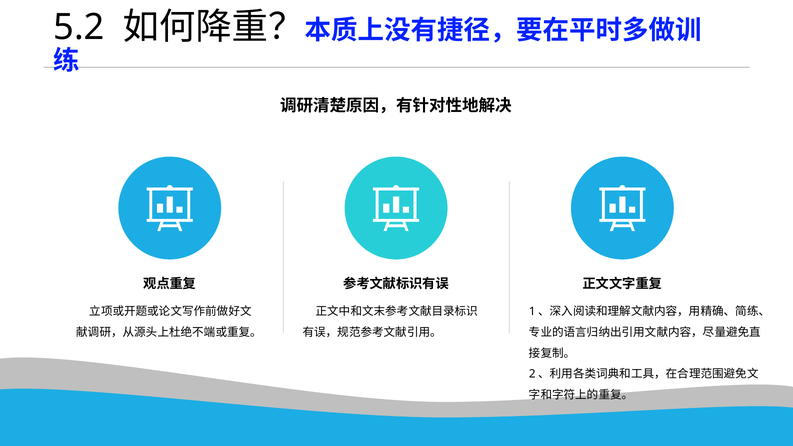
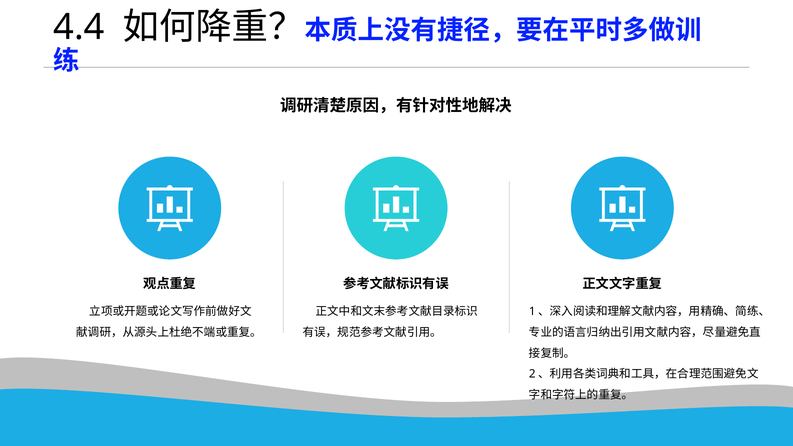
5.2: 5.2 -> 4.4 (79, 27)
